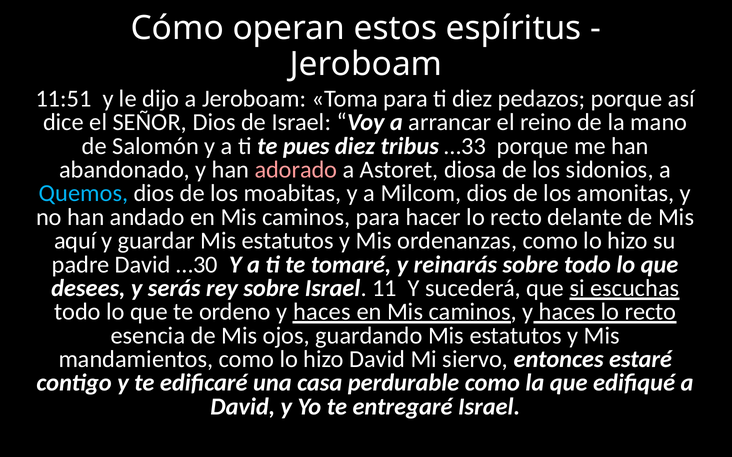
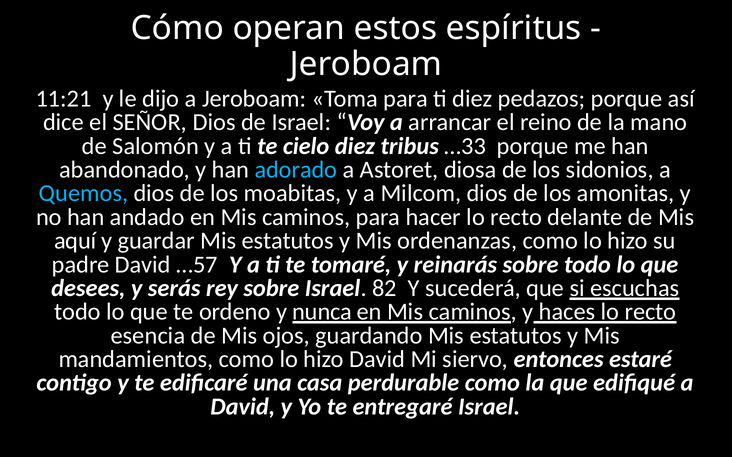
11:51: 11:51 -> 11:21 (63, 99)
pues: pues -> cielo (306, 146)
adorado colour: pink -> light blue (296, 170)
…30: …30 -> …57 (197, 265)
11: 11 -> 82 (384, 288)
ordeno y haces: haces -> nunca (322, 312)
